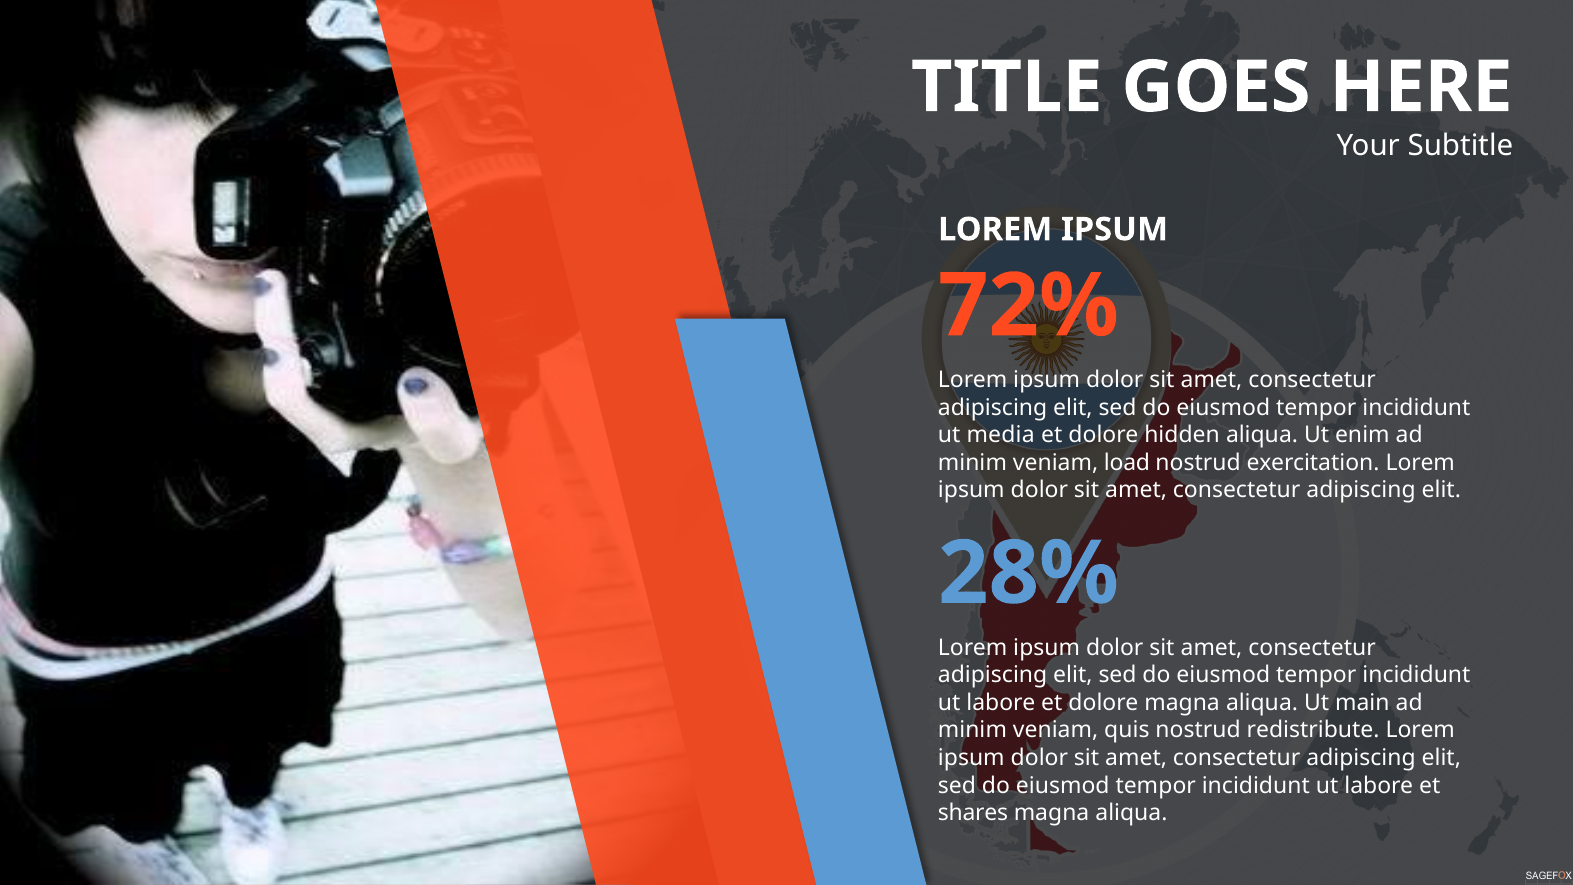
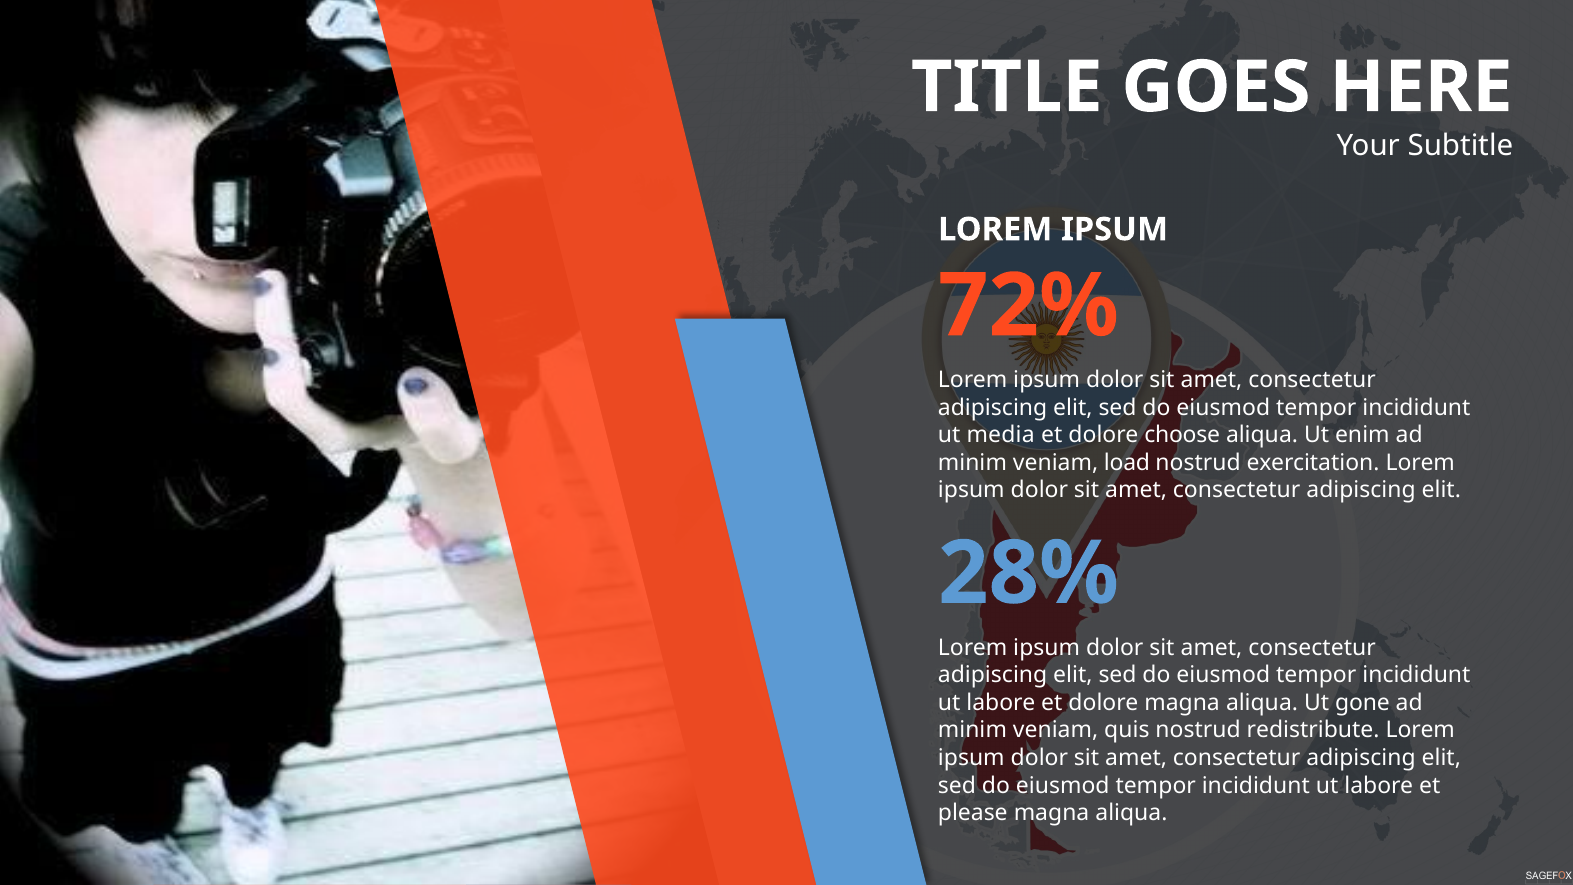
hidden: hidden -> choose (1182, 435)
main: main -> gone (1362, 703)
shares: shares -> please (973, 813)
